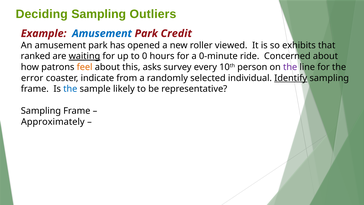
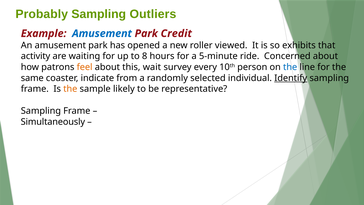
Deciding: Deciding -> Probably (42, 14)
ranked: ranked -> activity (36, 56)
waiting underline: present -> none (84, 56)
0: 0 -> 8 (145, 56)
0-minute: 0-minute -> 5-minute (218, 56)
asks: asks -> wait (152, 67)
the colour: purple -> blue (290, 67)
error: error -> same (32, 78)
the colour: blue -> orange (70, 89)
Approximately: Approximately -> Simultaneously (53, 122)
